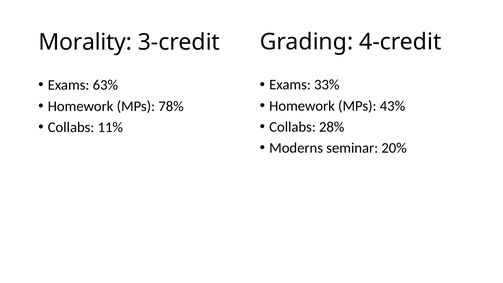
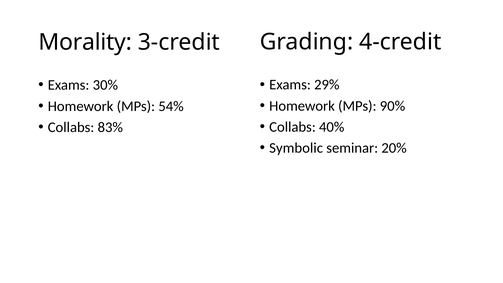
33%: 33% -> 29% (327, 85)
63%: 63% -> 30% (105, 85)
43%: 43% -> 90% (392, 106)
78%: 78% -> 54% (171, 106)
28%: 28% -> 40% (332, 127)
11%: 11% -> 83% (110, 127)
Moderns: Moderns -> Symbolic (296, 148)
